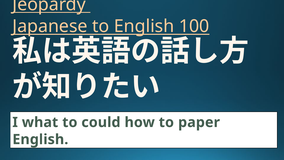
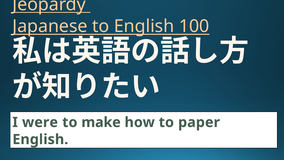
what: what -> were (40, 122)
could: could -> make (101, 122)
